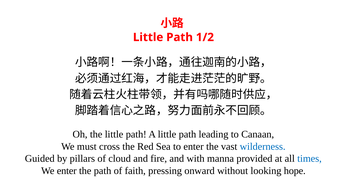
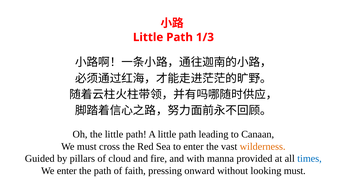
1/2: 1/2 -> 1/3 (205, 37)
wilderness colour: blue -> orange (263, 147)
looking hope: hope -> must (295, 171)
